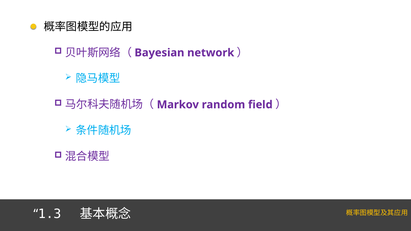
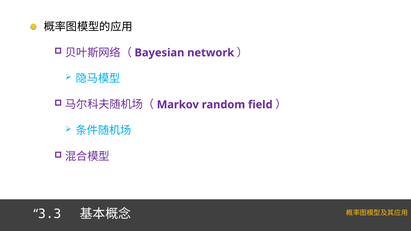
1.3: 1.3 -> 3.3 (50, 214)
